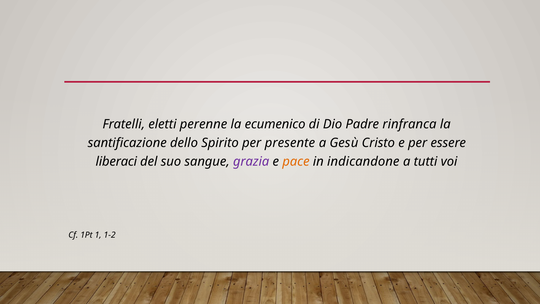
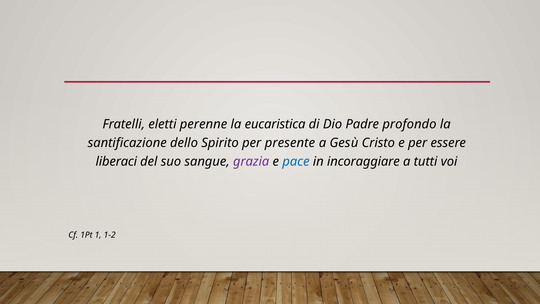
ecumenico: ecumenico -> eucaristica (275, 124)
rinfranca: rinfranca -> profondo (409, 124)
pace colour: orange -> blue (296, 161)
indicandone: indicandone -> incoraggiare (363, 161)
